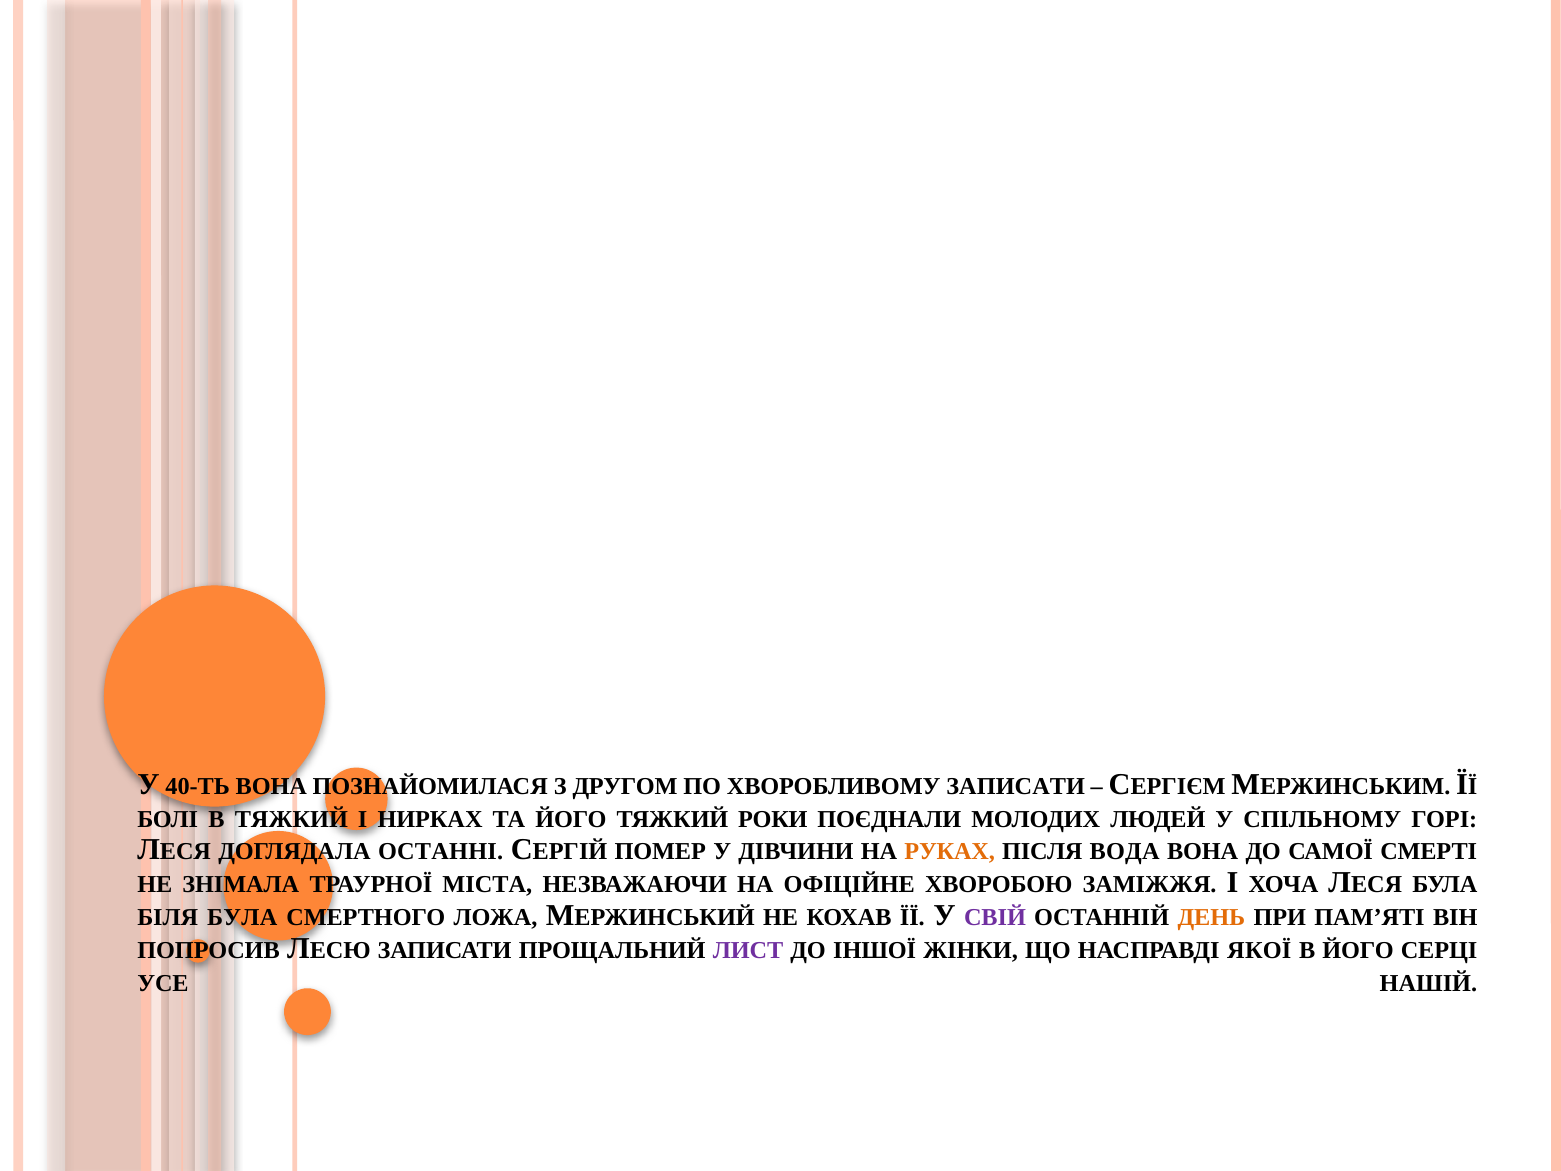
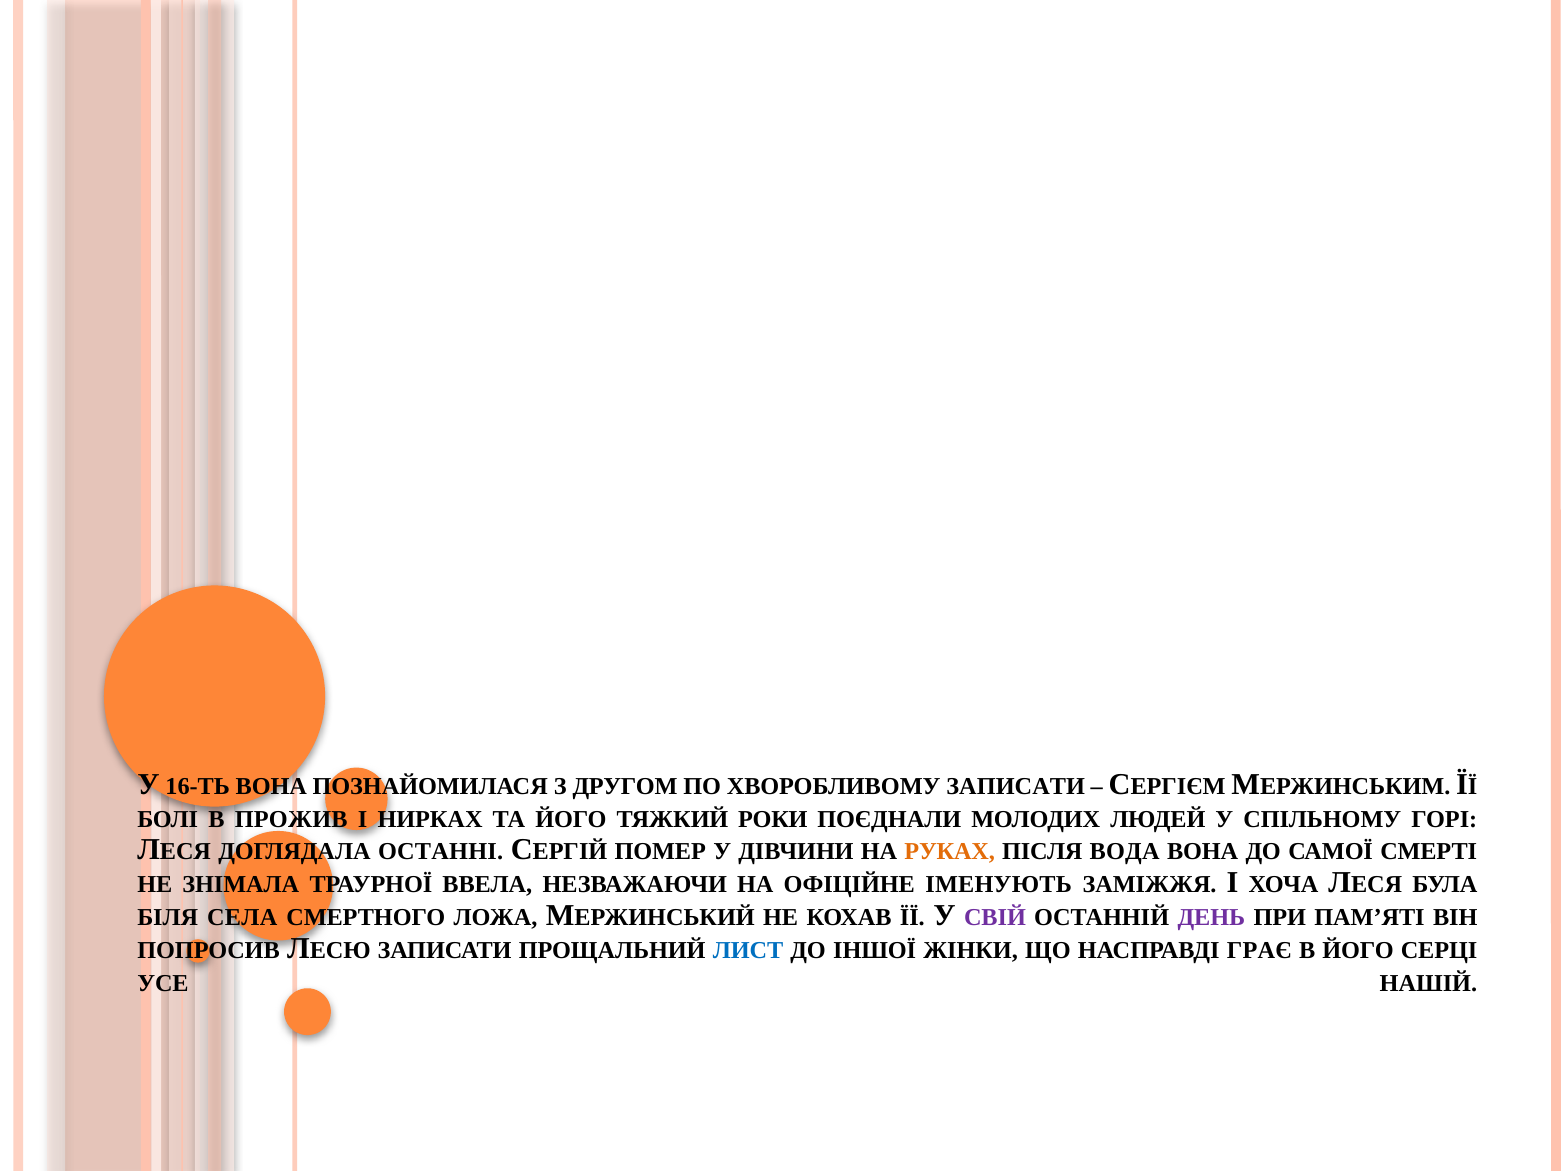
40-ТЬ: 40-ТЬ -> 16-ТЬ (198, 786)
В ТЯЖКИЙ: ТЯЖКИЙ -> ПРОЖИВ (291, 819)
МІСТА: МІСТА -> ВВЕЛА (487, 885)
ХВОРОБОЮ: ХВОРОБОЮ -> ІМЕНУЮТЬ (999, 885)
БІЛЯ БУЛА: БУЛА -> СЕЛА (242, 917)
ДЕНЬ colour: orange -> purple (1211, 917)
ЛИСТ colour: purple -> blue (748, 950)
ЯКОЇ: ЯКОЇ -> ГРАЄ (1259, 950)
